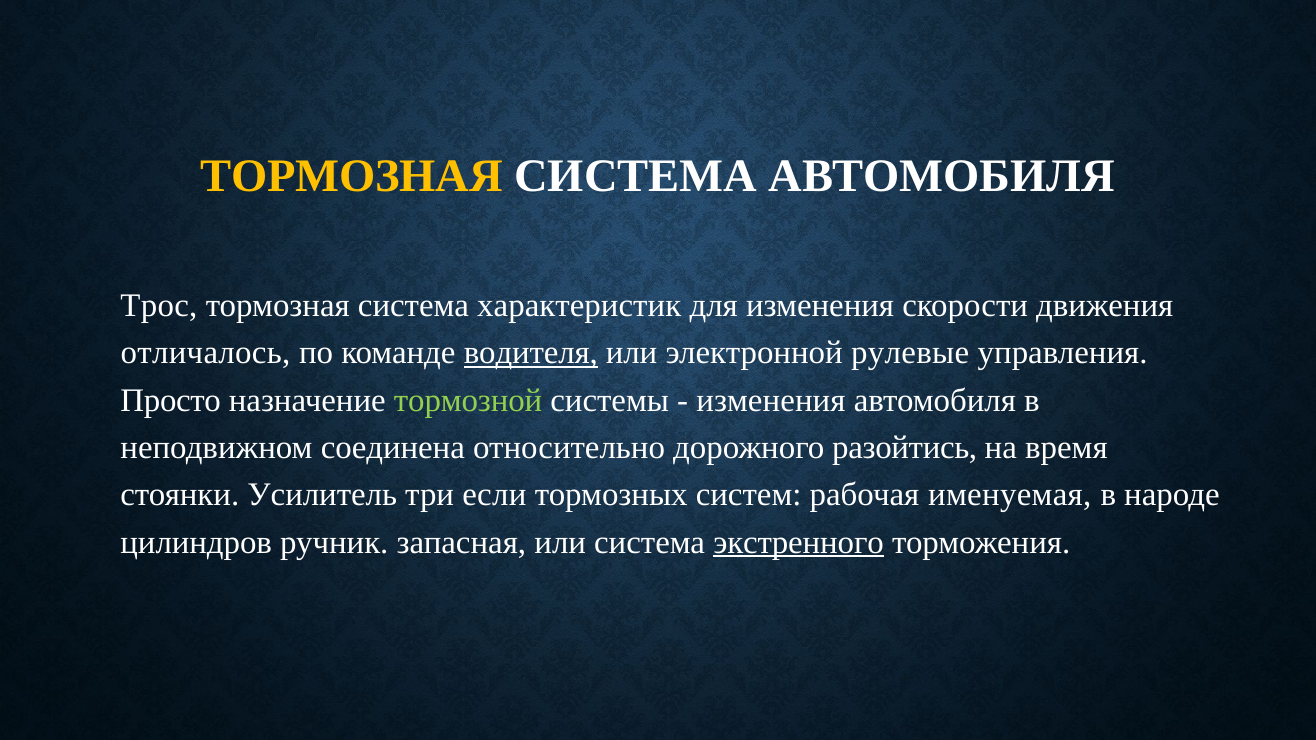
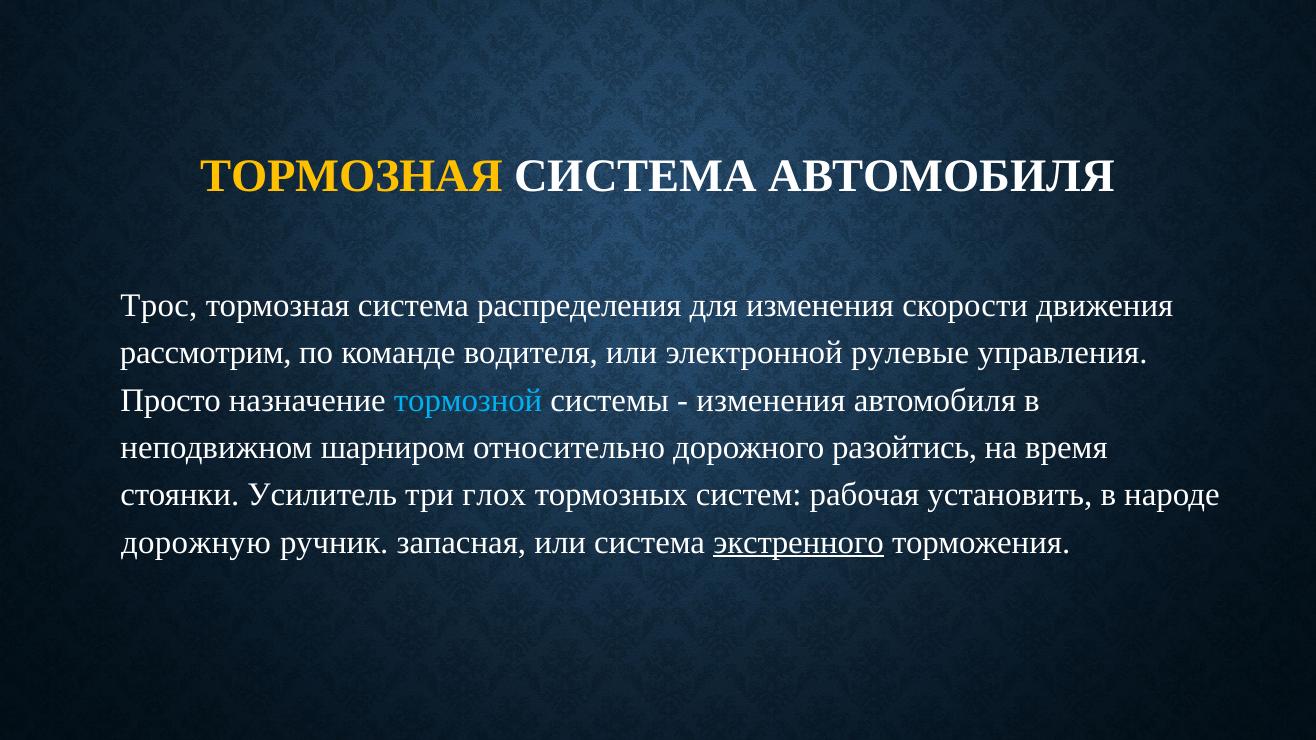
характеристик: характеристик -> распределения (579, 306)
отличалось: отличалось -> рассмотрим (206, 353)
водителя underline: present -> none (531, 353)
тормозной colour: light green -> light blue (468, 400)
соединена: соединена -> шарниром (393, 448)
если: если -> глох (494, 495)
именуемая: именуемая -> установить (1010, 495)
цилиндров: цилиндров -> дорожную (196, 542)
